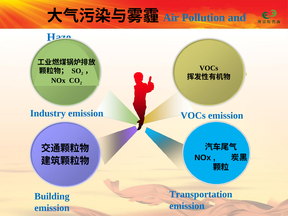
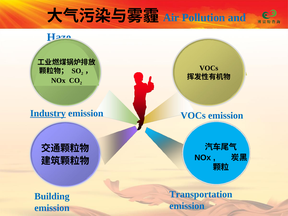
Industry underline: none -> present (48, 113)
